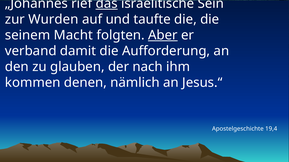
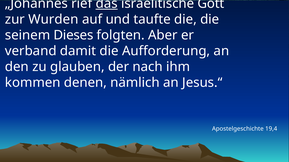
Sein: Sein -> Gott (211, 3)
Macht: Macht -> Dieses (73, 35)
Aber underline: present -> none (163, 35)
